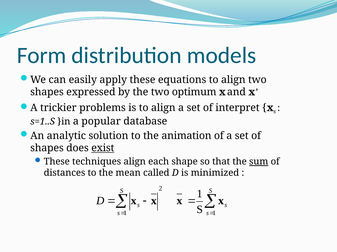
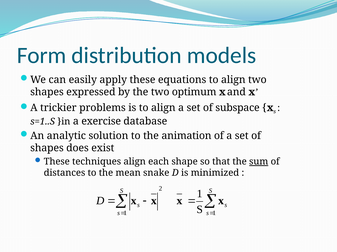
interpret: interpret -> subspace (238, 108)
popular: popular -> exercise (101, 122)
exist underline: present -> none (103, 148)
called: called -> snake (156, 173)
